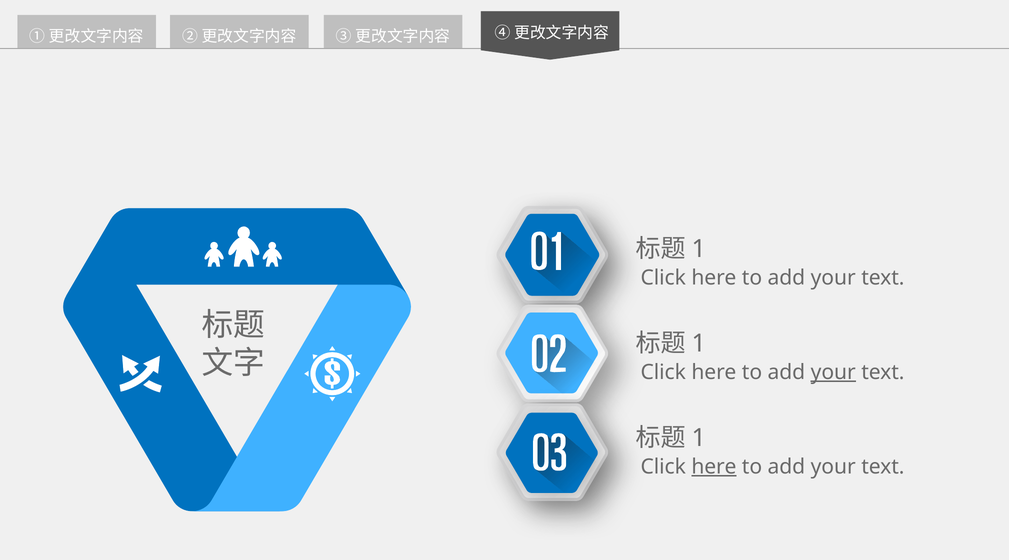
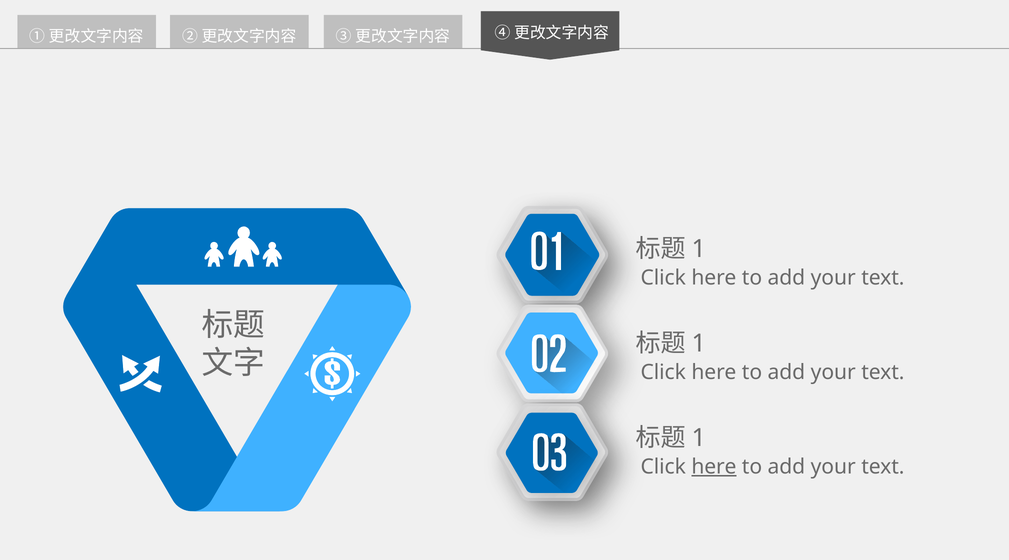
your underline: present -> none (833, 373)
